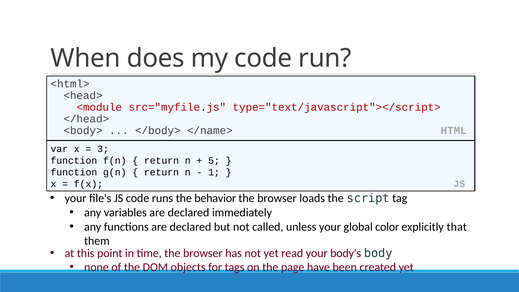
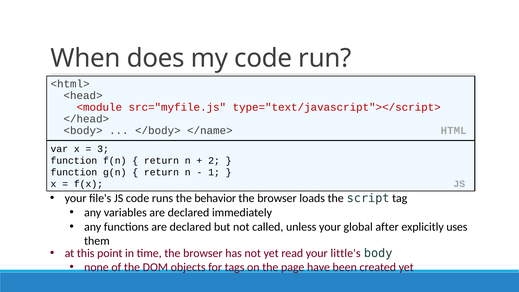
5: 5 -> 2 (214, 161)
color: color -> after (387, 227)
that: that -> uses (457, 227)
body's: body's -> little's (346, 253)
